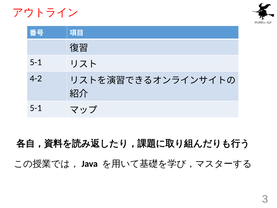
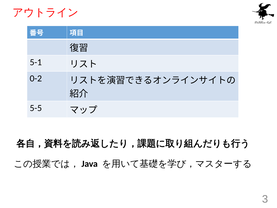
4-2: 4-2 -> 0-2 (36, 78)
5-1: 5-1 -> 5-5 (36, 108)
